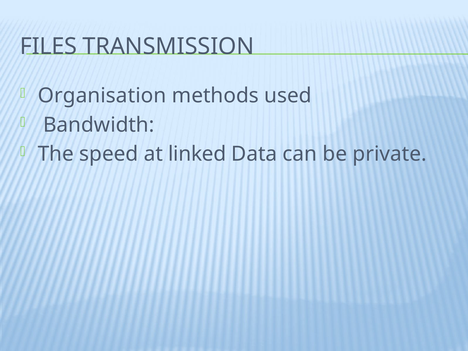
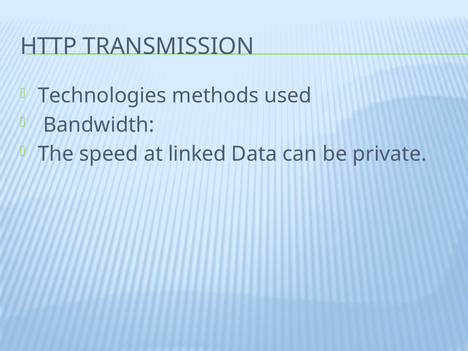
FILES: FILES -> HTTP (48, 46)
Organisation: Organisation -> Technologies (102, 96)
